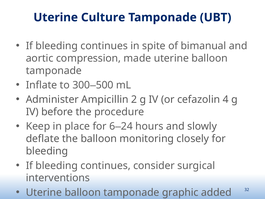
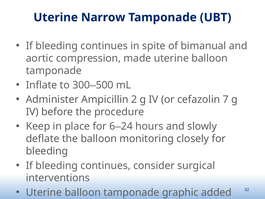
Culture: Culture -> Narrow (103, 17)
4: 4 -> 7 (226, 99)
